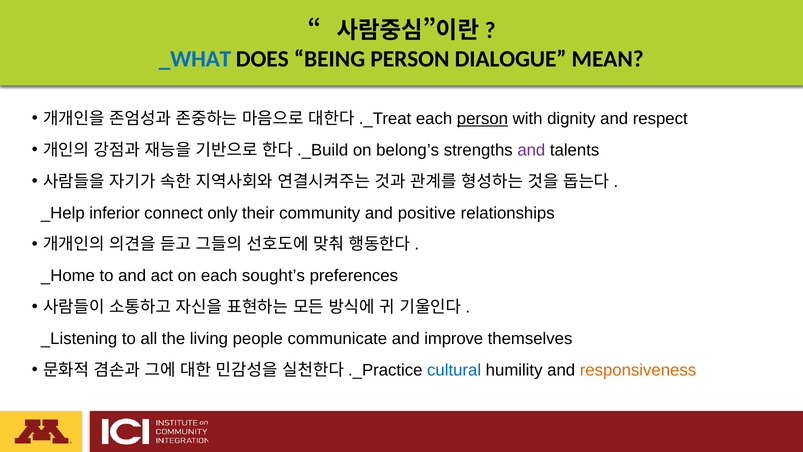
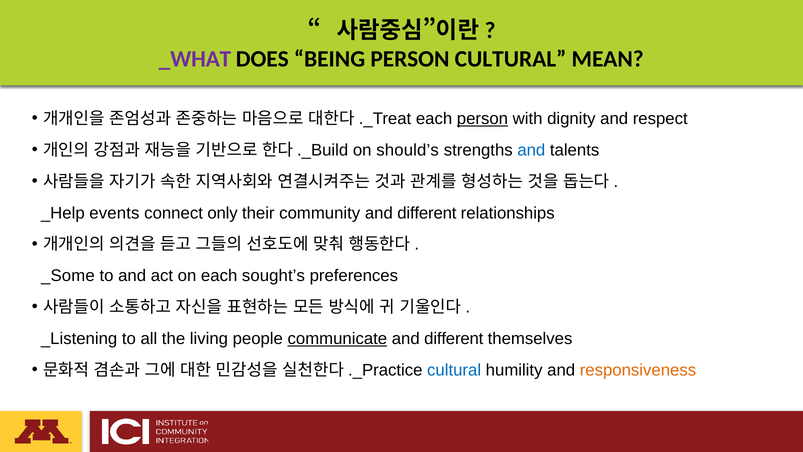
_WHAT colour: blue -> purple (195, 59)
PERSON DIALOGUE: DIALOGUE -> CULTURAL (511, 59)
belong’s: belong’s -> should’s (408, 150)
and colour: purple -> blue (531, 150)
inferior: inferior -> events (114, 213)
community and positive: positive -> different (427, 213)
_Home: _Home -> _Some (68, 276)
communicate underline: none -> present (337, 338)
improve: improve -> different (454, 338)
